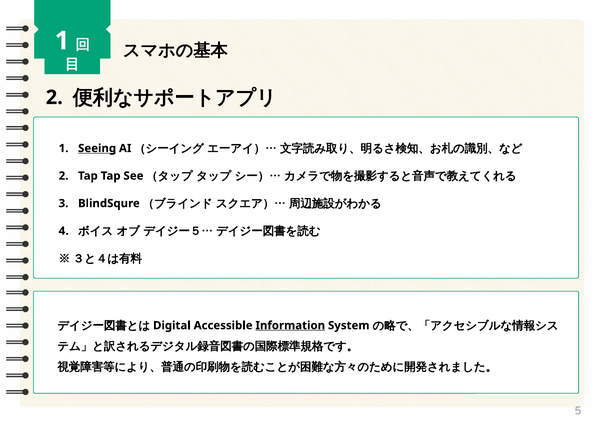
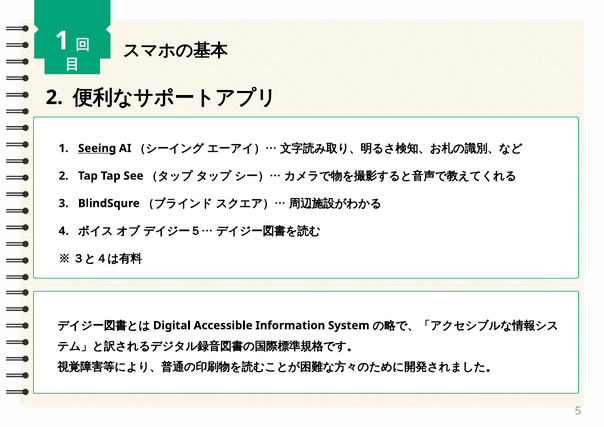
Information underline: present -> none (290, 326)
